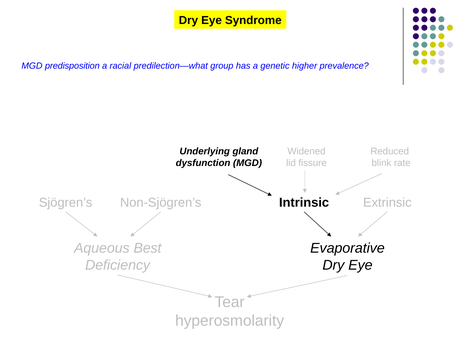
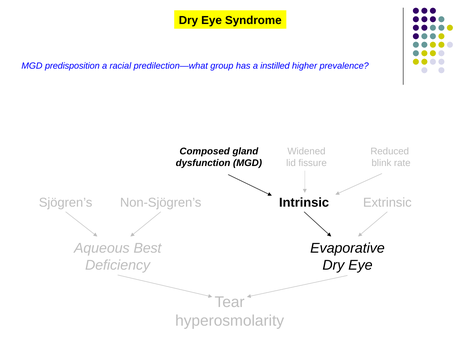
genetic: genetic -> instilled (275, 66)
Underlying: Underlying -> Composed (205, 151)
